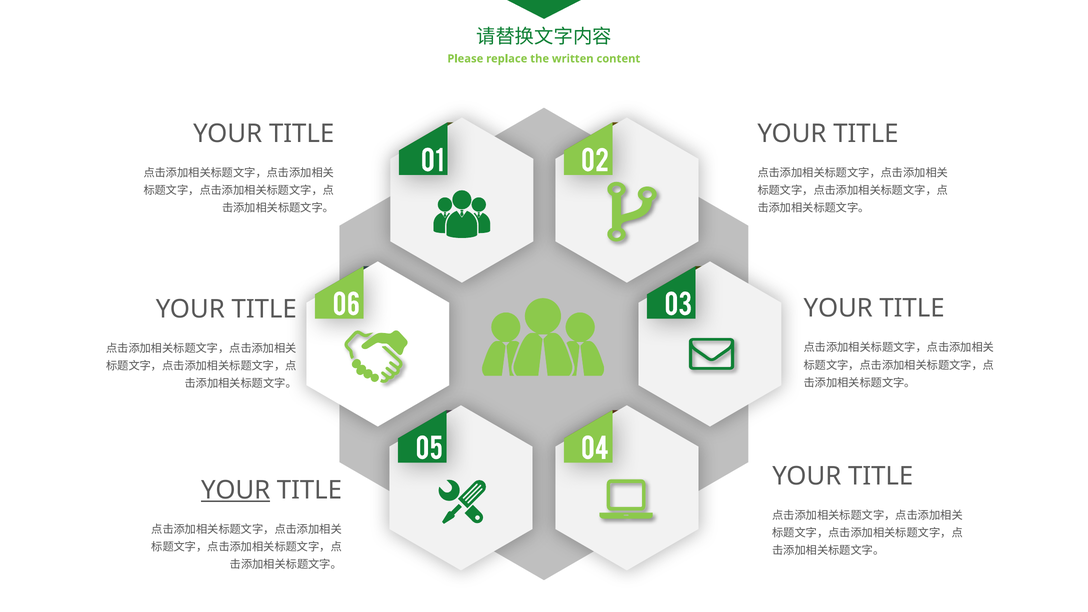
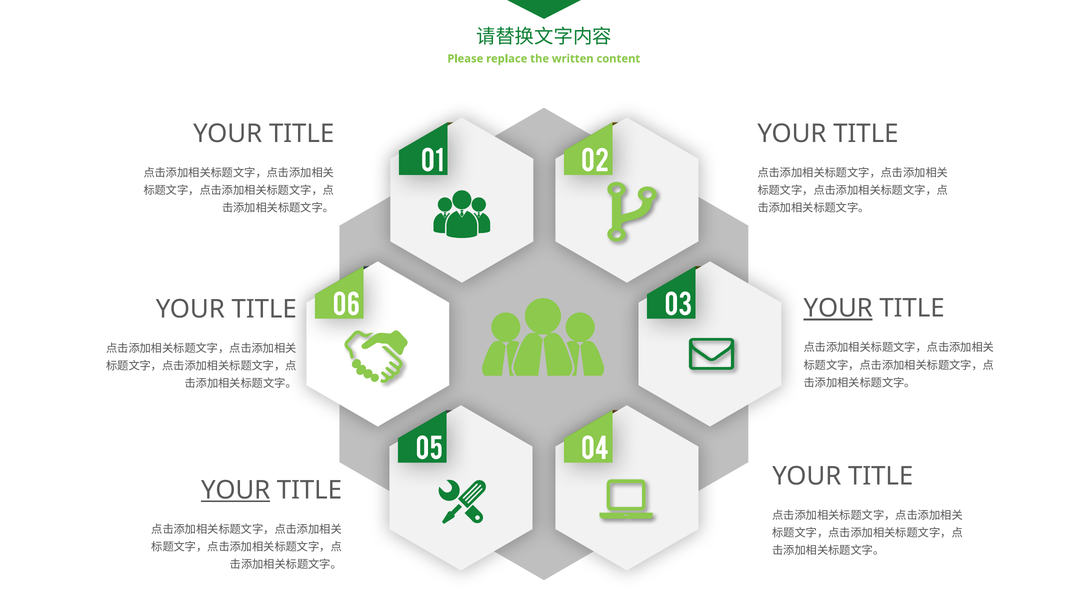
YOUR underline: none -> present (838, 308)
